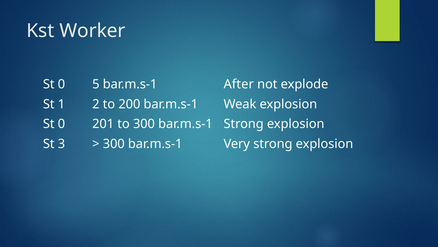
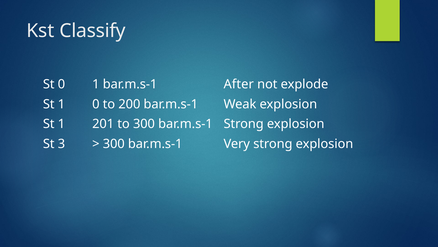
Worker: Worker -> Classify (93, 31)
0 5: 5 -> 1 (96, 84)
1 2: 2 -> 0 (96, 104)
0: 0 -> 1 (61, 124)
